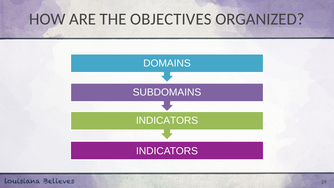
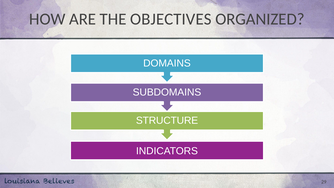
INDICATORS: INDICATORS -> STRUCTURE (167, 120)
